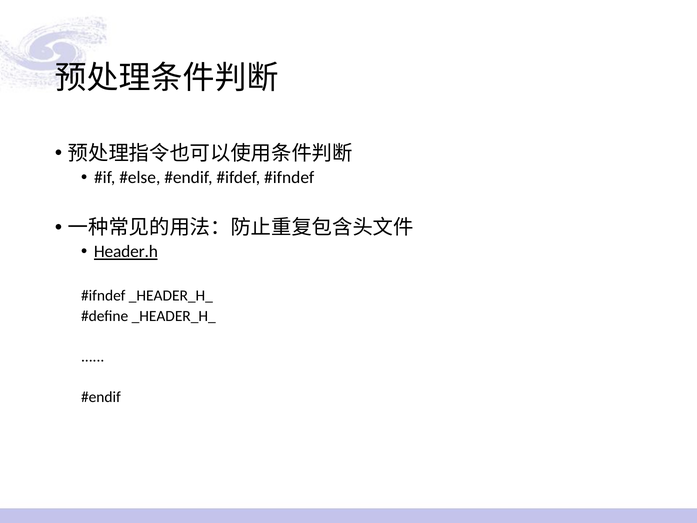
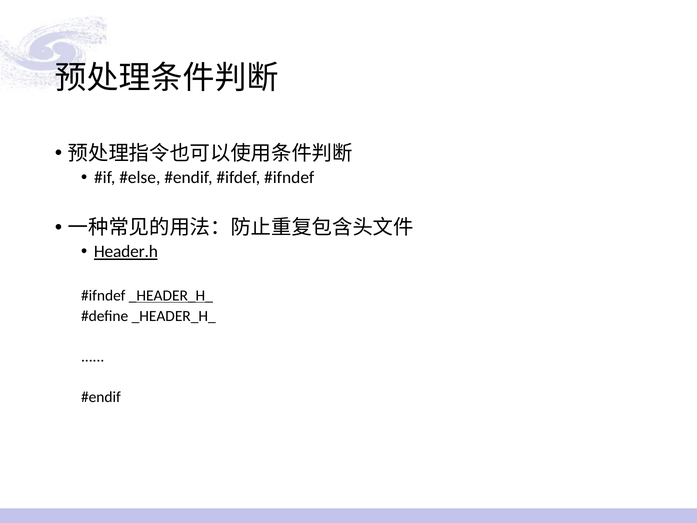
_HEADER_H_ underline: none -> present (171, 295)
